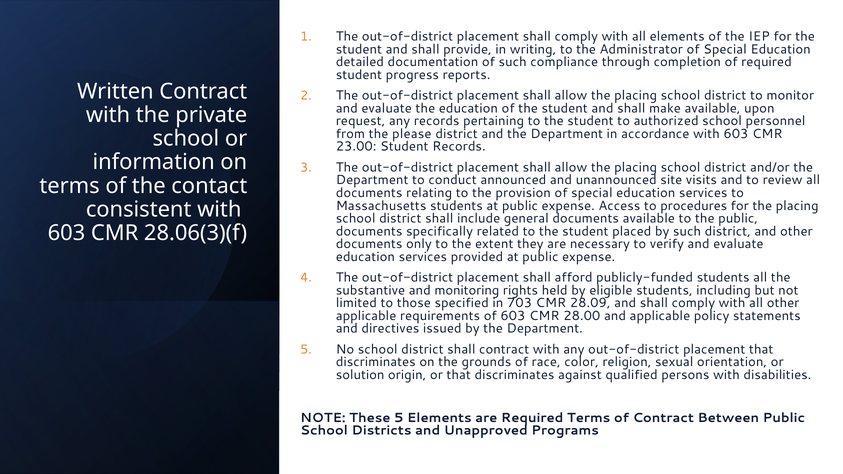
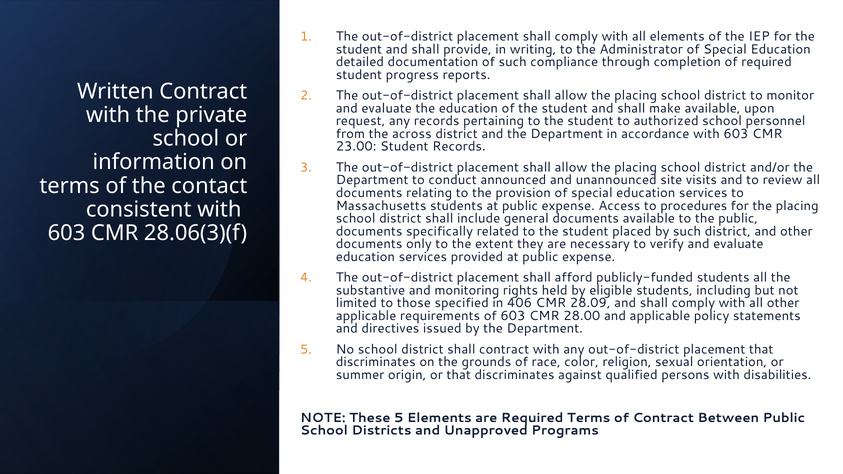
please: please -> across (412, 134)
703: 703 -> 406 (519, 303)
solution: solution -> summer (360, 375)
